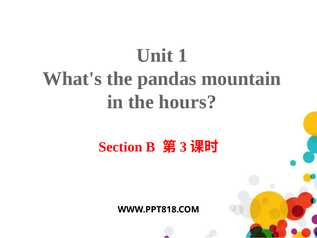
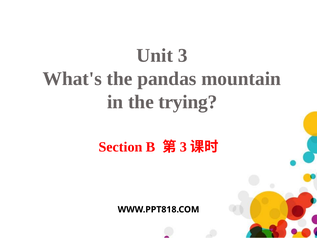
Unit 1: 1 -> 3 (183, 55)
hours: hours -> trying (188, 102)
